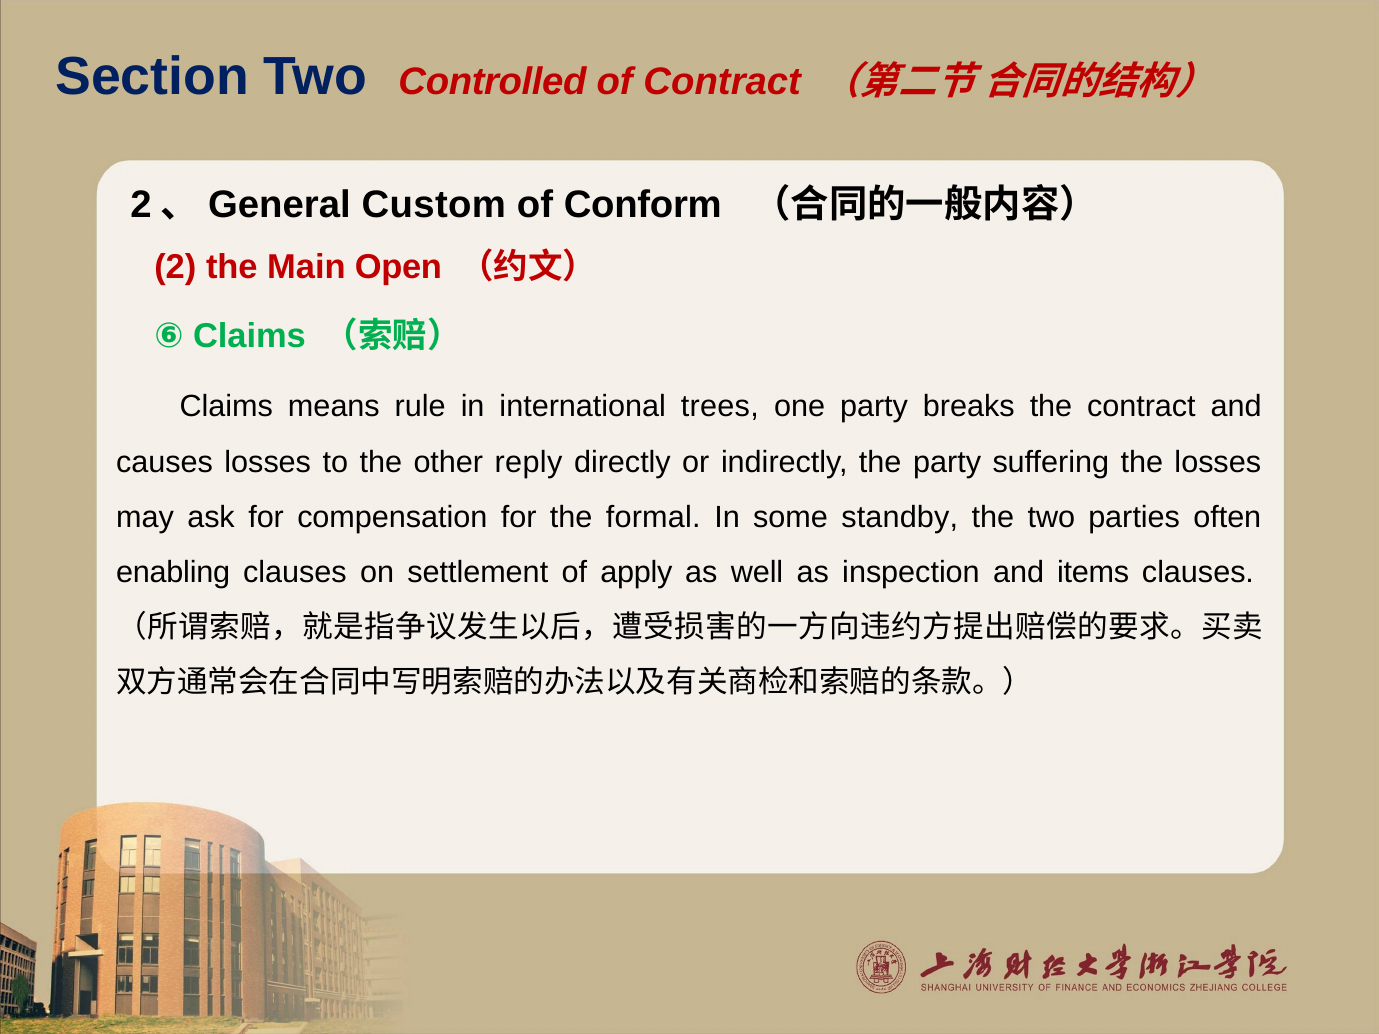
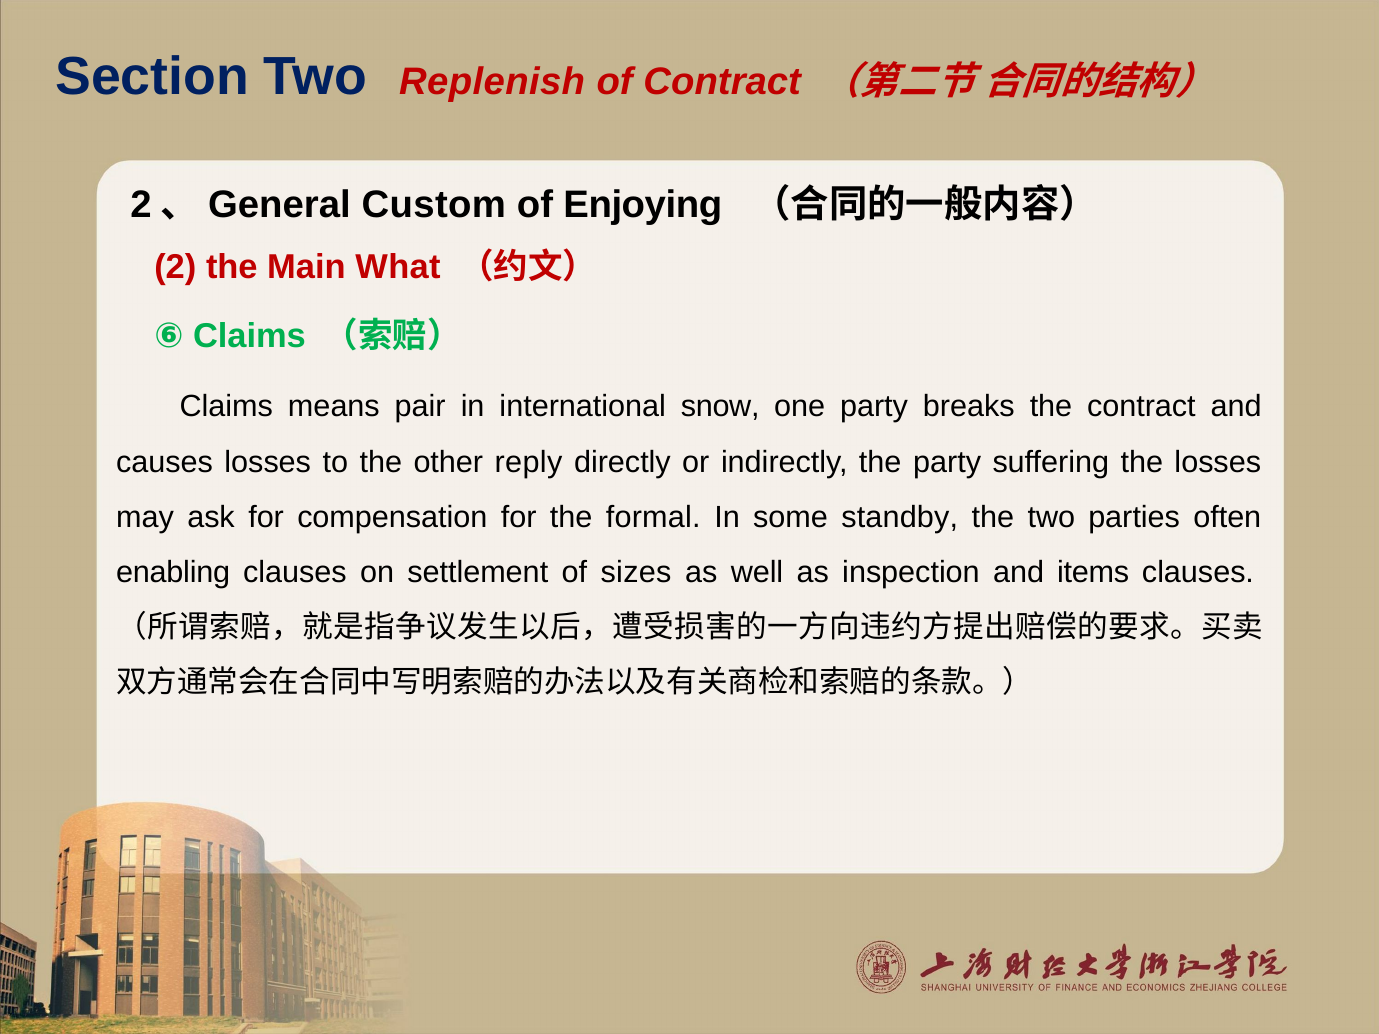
Controlled: Controlled -> Replenish (492, 82)
Conform: Conform -> Enjoying (643, 205)
Open: Open -> What (398, 267)
rule: rule -> pair (420, 406)
trees: trees -> snow (720, 406)
apply: apply -> sizes (636, 572)
